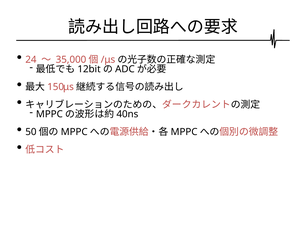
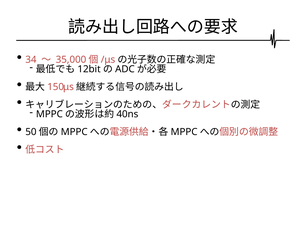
24: 24 -> 34 (31, 60)
